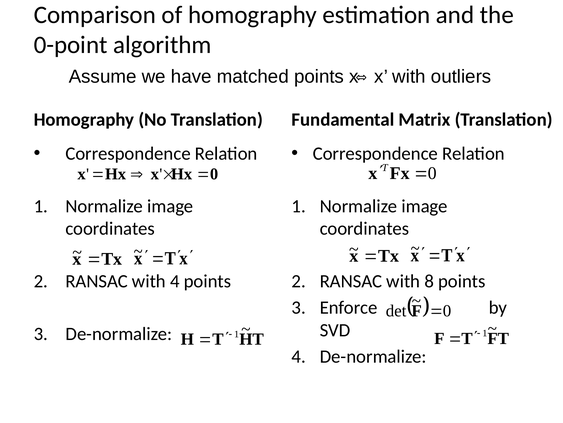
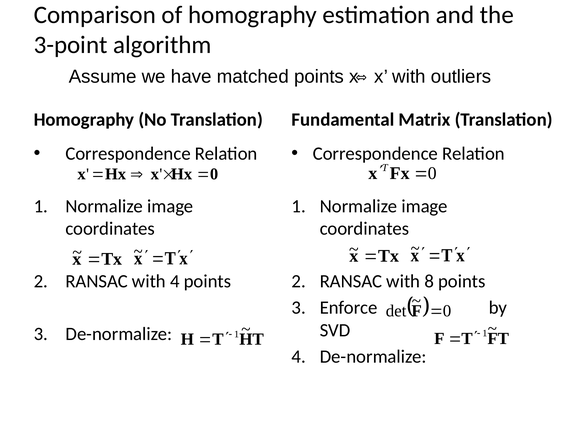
0-point: 0-point -> 3-point (71, 45)
